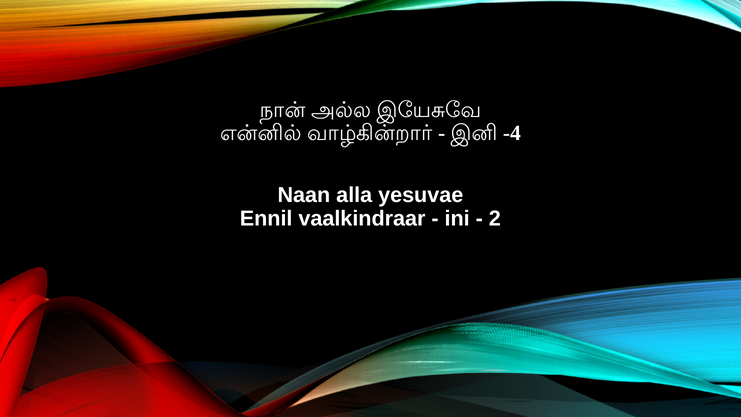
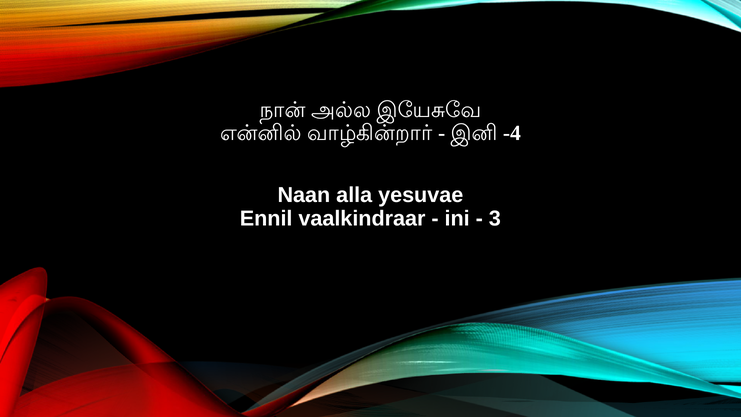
2: 2 -> 3 (495, 219)
